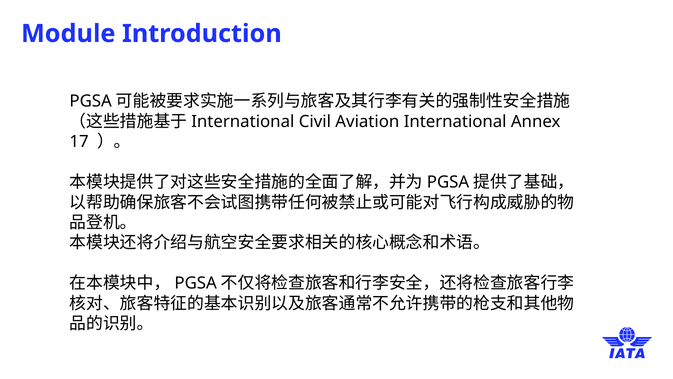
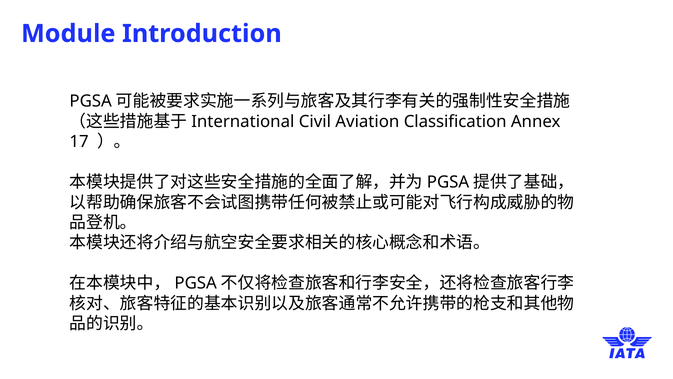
Aviation International: International -> Classification (455, 121)
